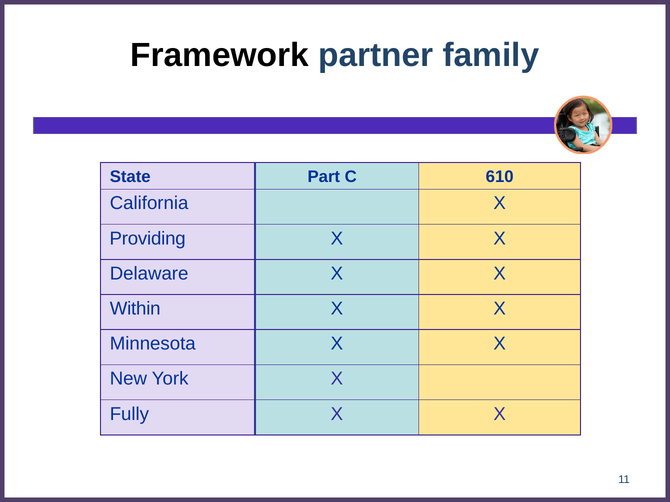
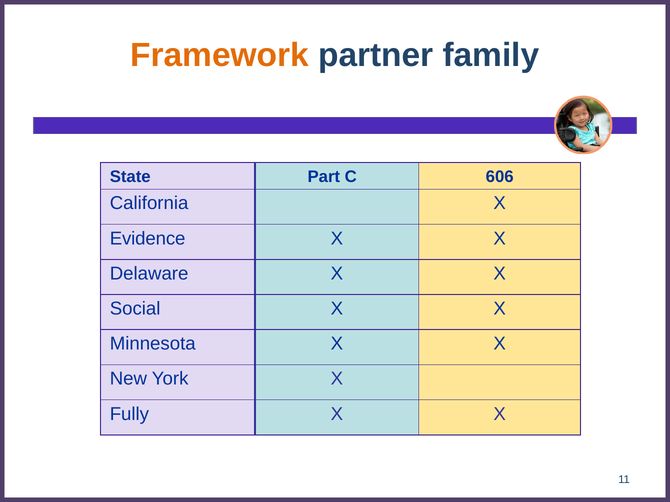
Framework colour: black -> orange (219, 55)
610: 610 -> 606 (500, 177)
Providing: Providing -> Evidence (148, 239)
Within: Within -> Social (135, 309)
